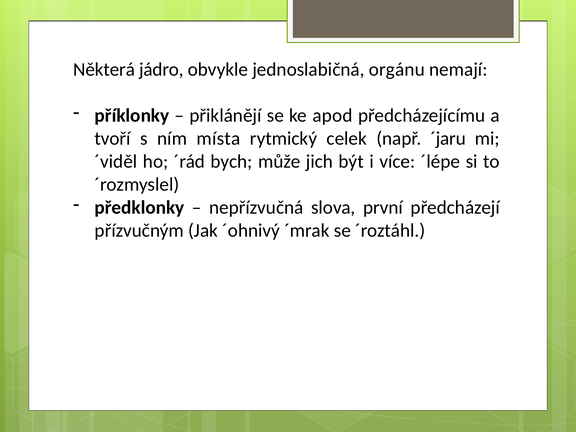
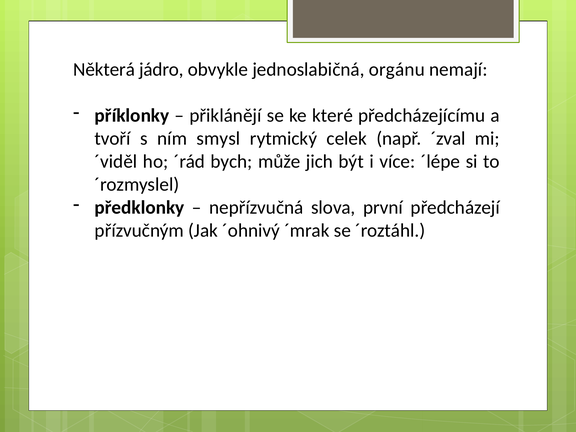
apod: apod -> které (333, 115)
místa: místa -> smysl (218, 139)
´jaru: ´jaru -> ´zval (448, 139)
